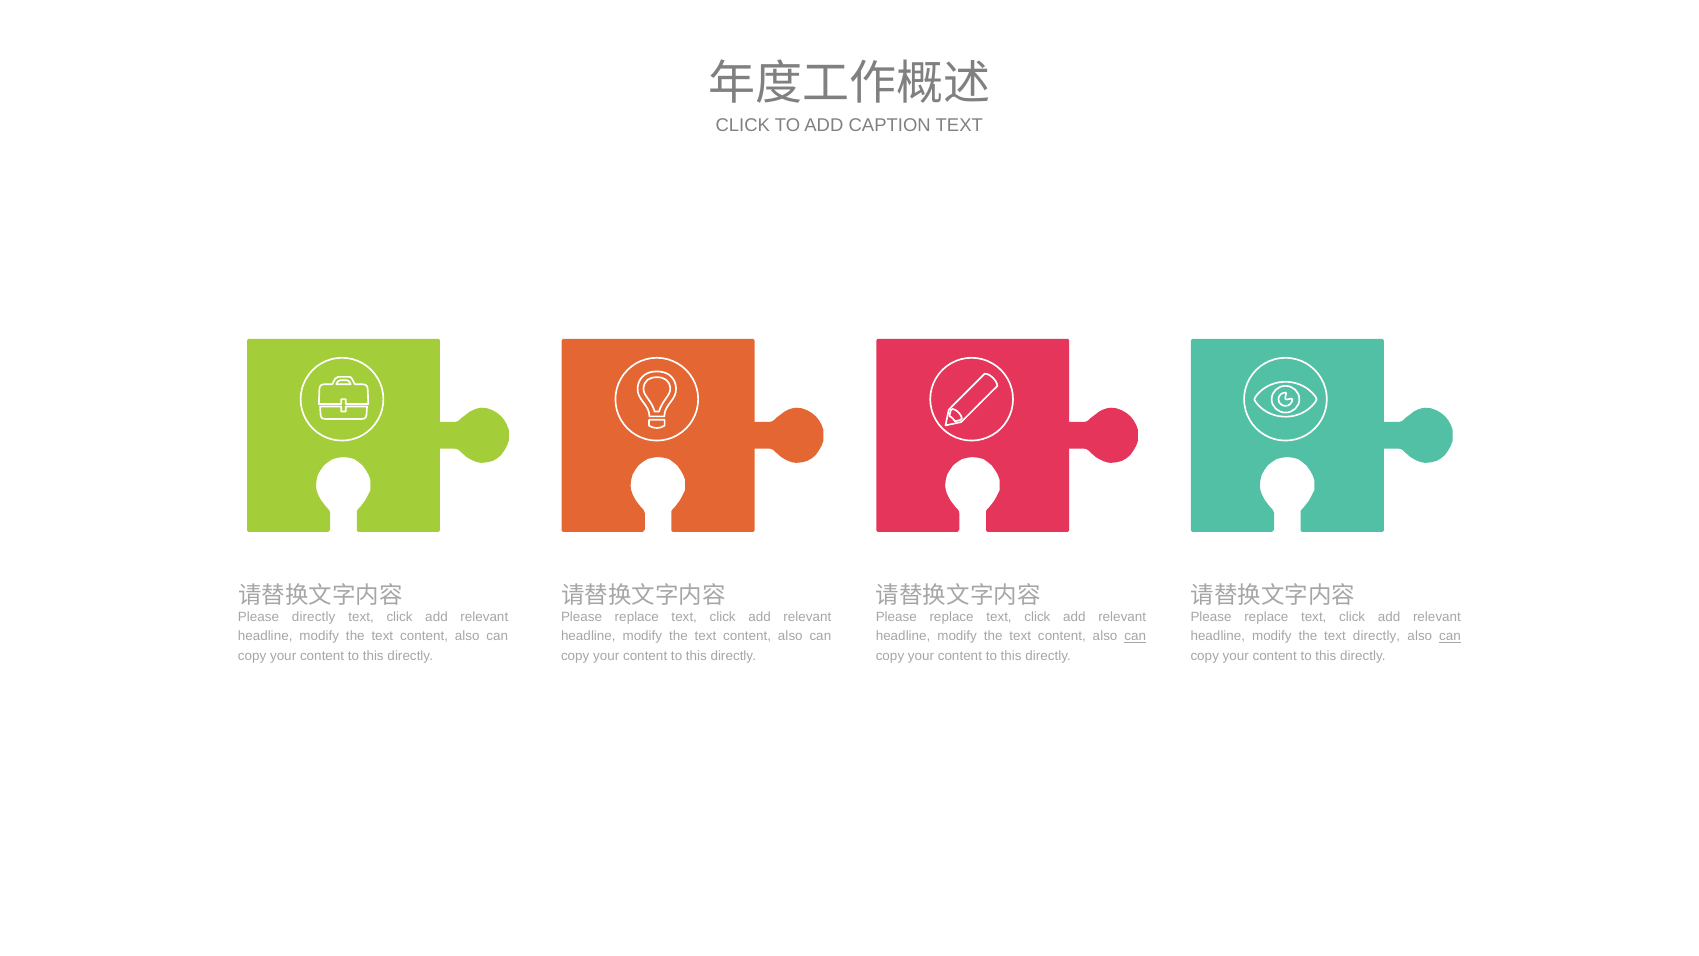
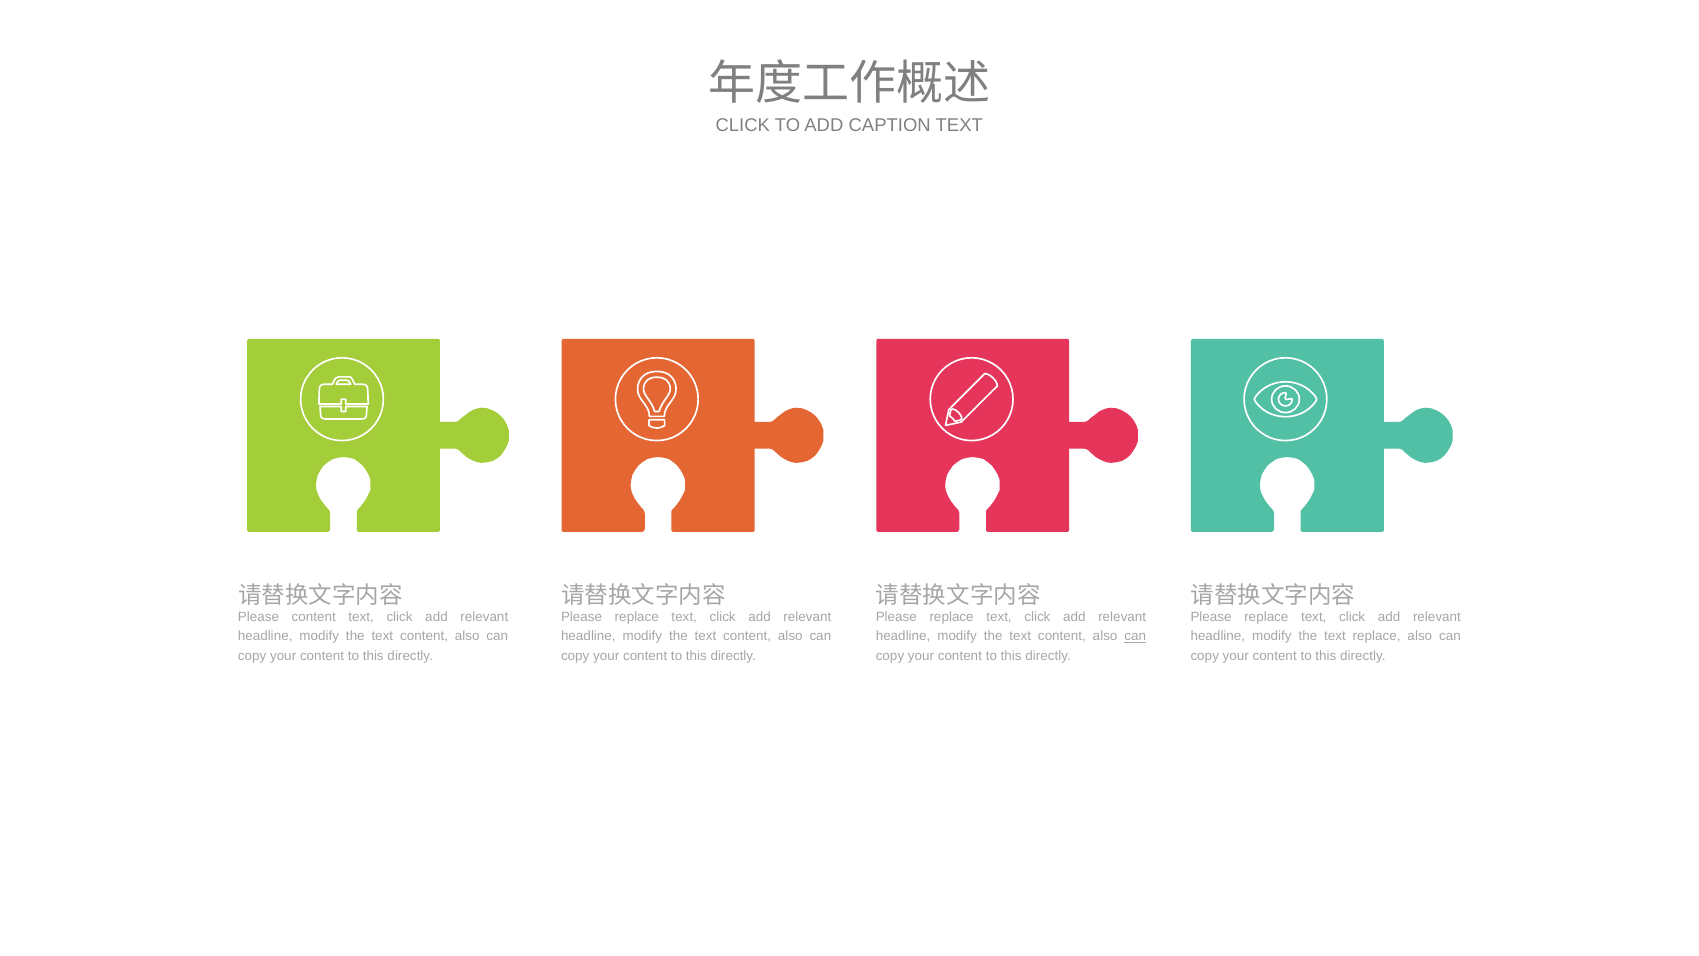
Please directly: directly -> content (314, 617)
text directly: directly -> replace (1377, 636)
can underline: present -> none (1450, 636)
